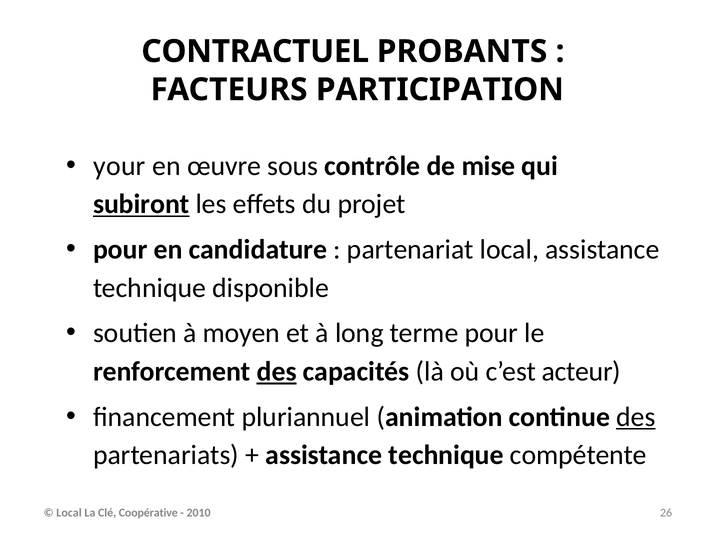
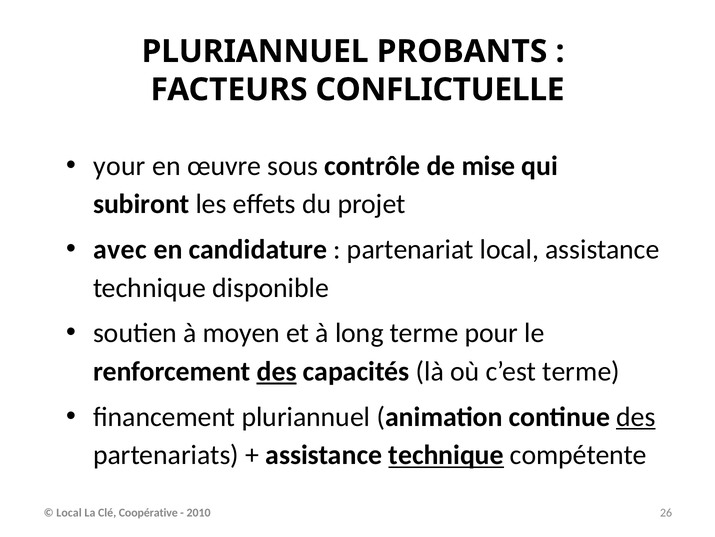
CONTRACTUEL: CONTRACTUEL -> PLURIANNUEL (255, 51)
PARTICIPATION: PARTICIPATION -> CONFLICTUELLE (440, 90)
subiront underline: present -> none (141, 204)
pour: pour -> avec (120, 249)
c’est acteur: acteur -> terme (581, 371)
technique underline: none -> present (446, 455)
